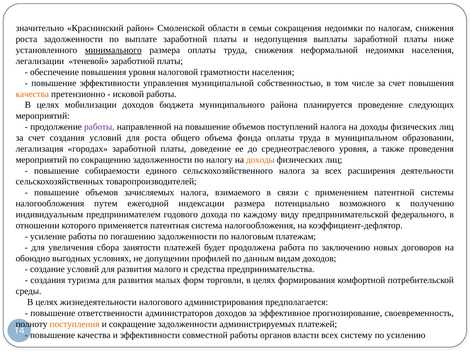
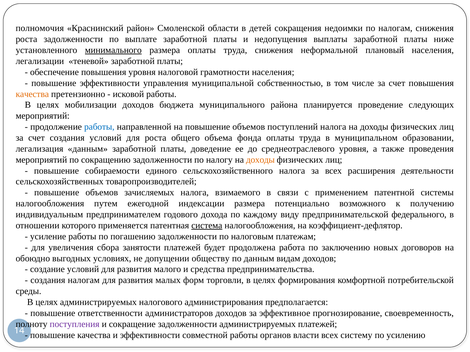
значительно: значительно -> полномочия (40, 28)
семьи: семьи -> детей (260, 28)
неформальной недоимки: недоимки -> плановый (385, 50)
работы colour: purple -> blue (99, 127)
легализация городах: городах -> данным (88, 149)
система underline: none -> present (207, 226)
профилей: профилей -> обществу (211, 259)
создания туризма: туризма -> налогам (84, 281)
целях жизнедеятельности: жизнедеятельности -> администрируемых (98, 303)
поступления colour: orange -> purple (75, 325)
